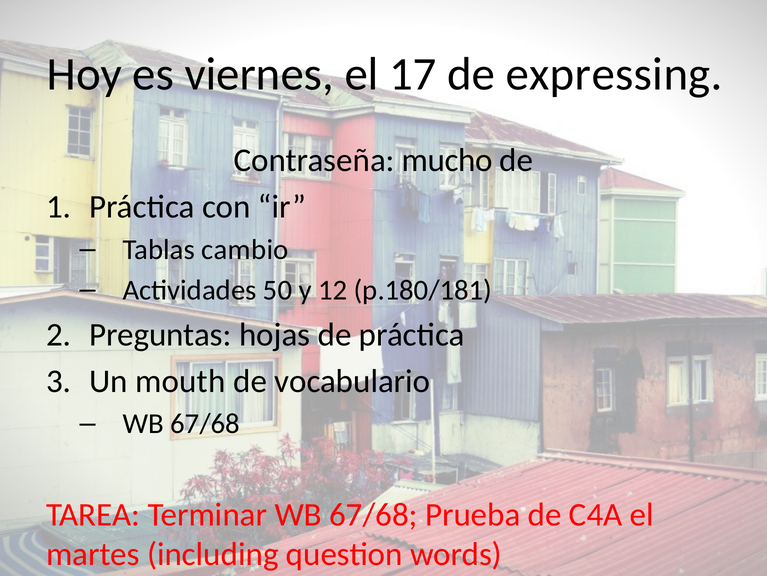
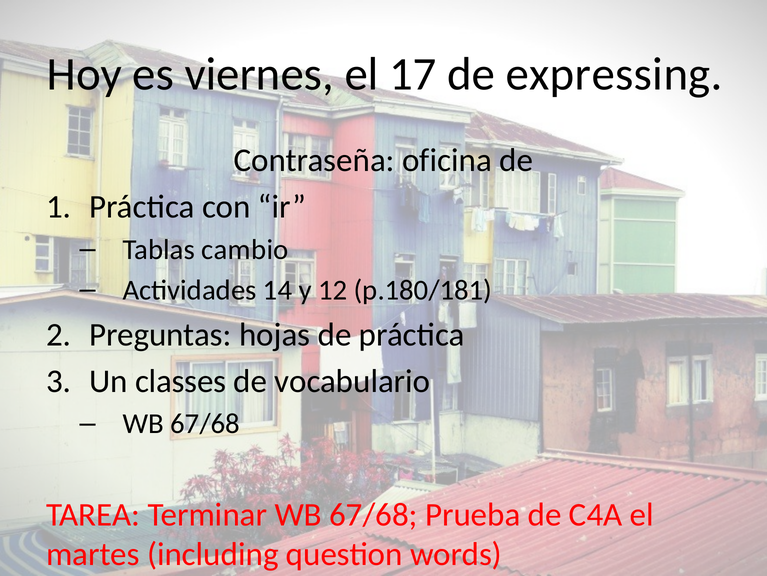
mucho: mucho -> oficina (447, 160)
50: 50 -> 14 (278, 290)
mouth: mouth -> classes (181, 381)
